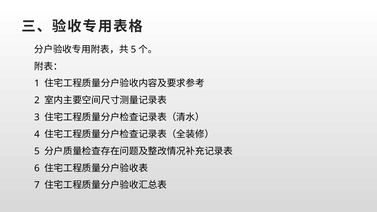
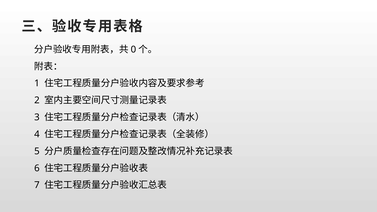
5: 5 -> 0 (133, 49)
